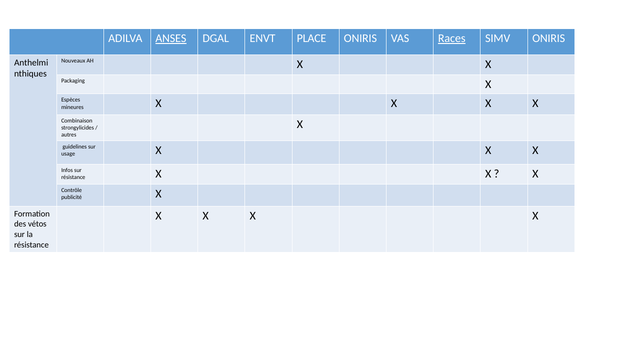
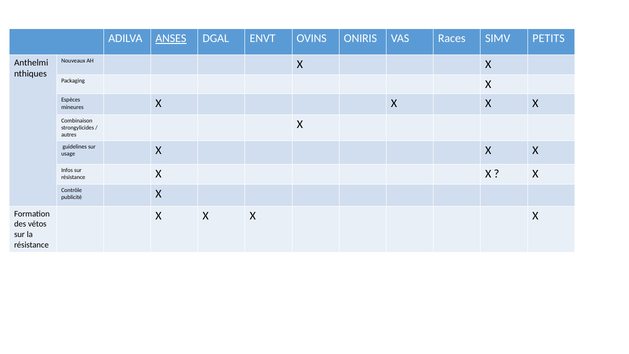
PLACE: PLACE -> OVINS (312, 38)
Races underline: present -> none (452, 38)
SIMV ONIRIS: ONIRIS -> PETITS (549, 38)
